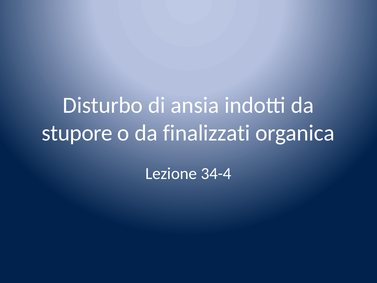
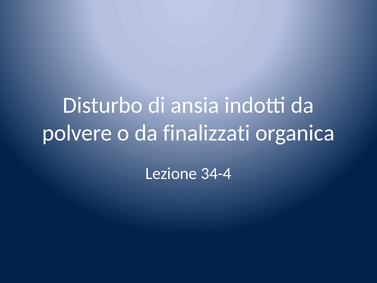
stupore: stupore -> polvere (77, 133)
